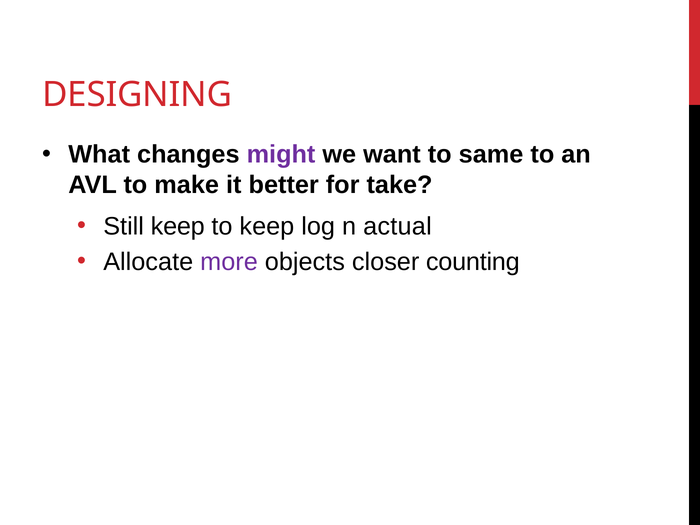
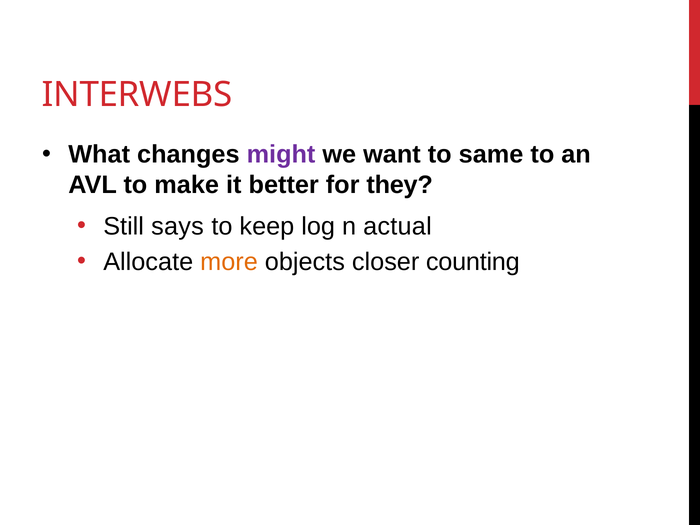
DESIGNING: DESIGNING -> INTERWEBS (137, 95)
take: take -> they (400, 185)
Still keep: keep -> says (178, 226)
more colour: purple -> orange (229, 262)
